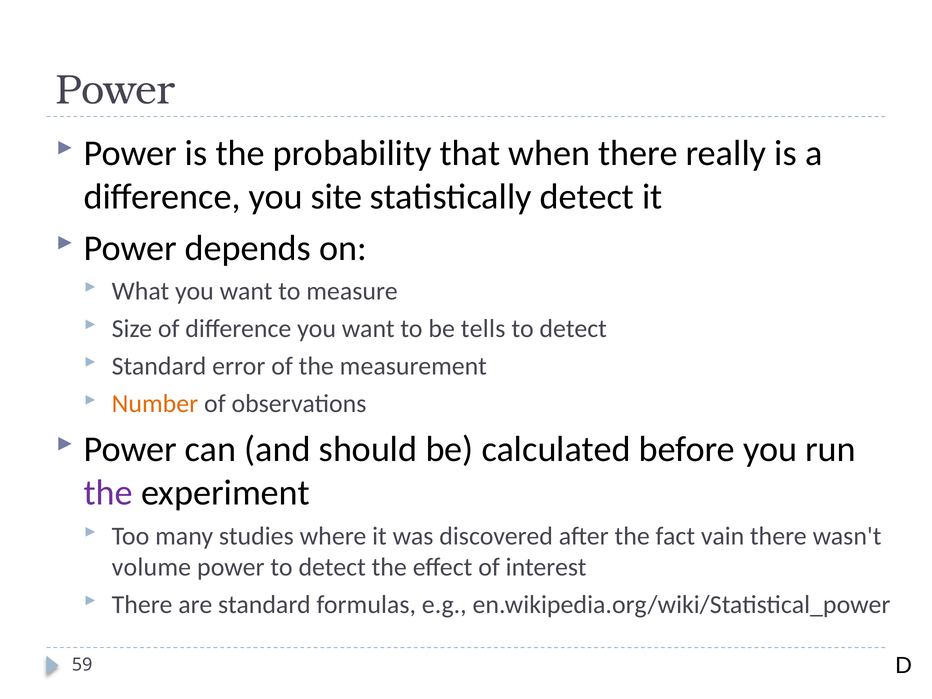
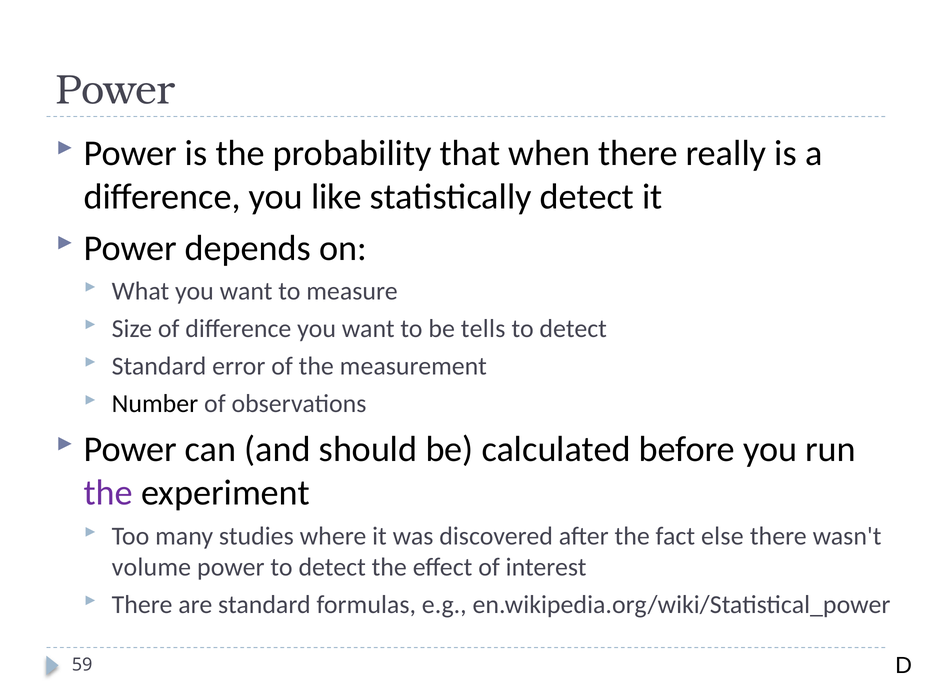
site: site -> like (336, 197)
Number colour: orange -> black (155, 404)
vain: vain -> else (722, 536)
